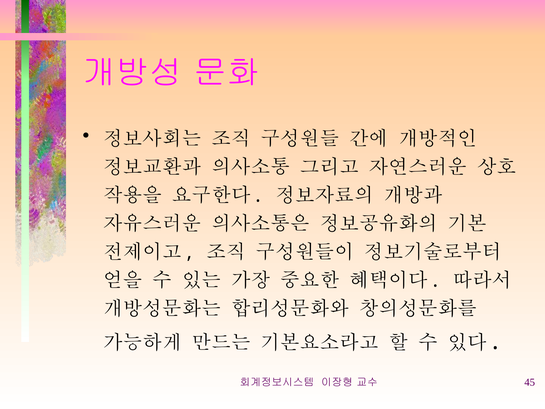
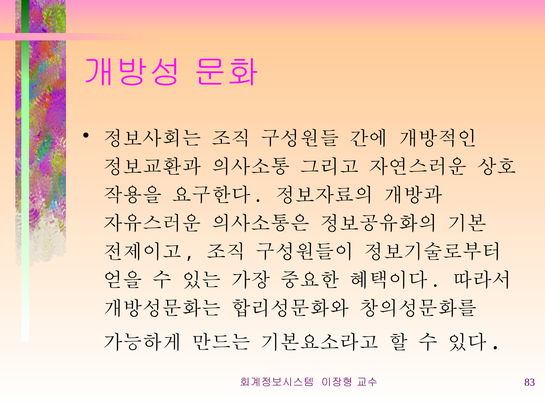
45: 45 -> 83 (530, 382)
